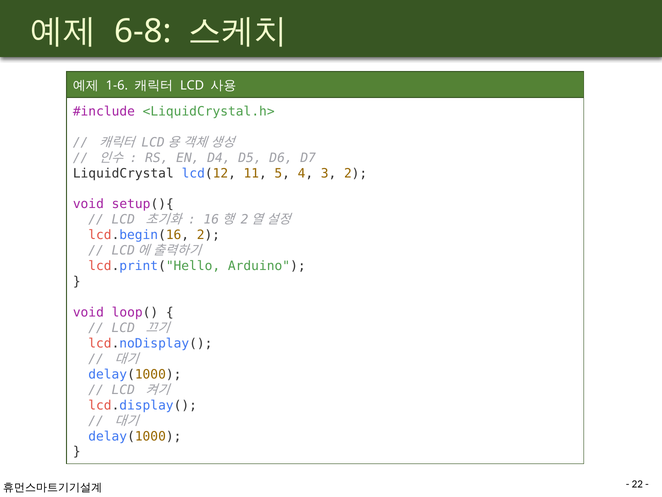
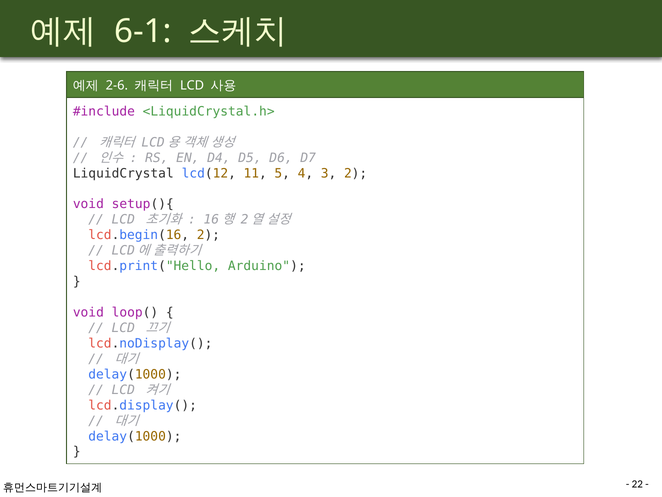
6-8: 6-8 -> 6-1 (143, 31)
1-6: 1-6 -> 2-6 (117, 85)
